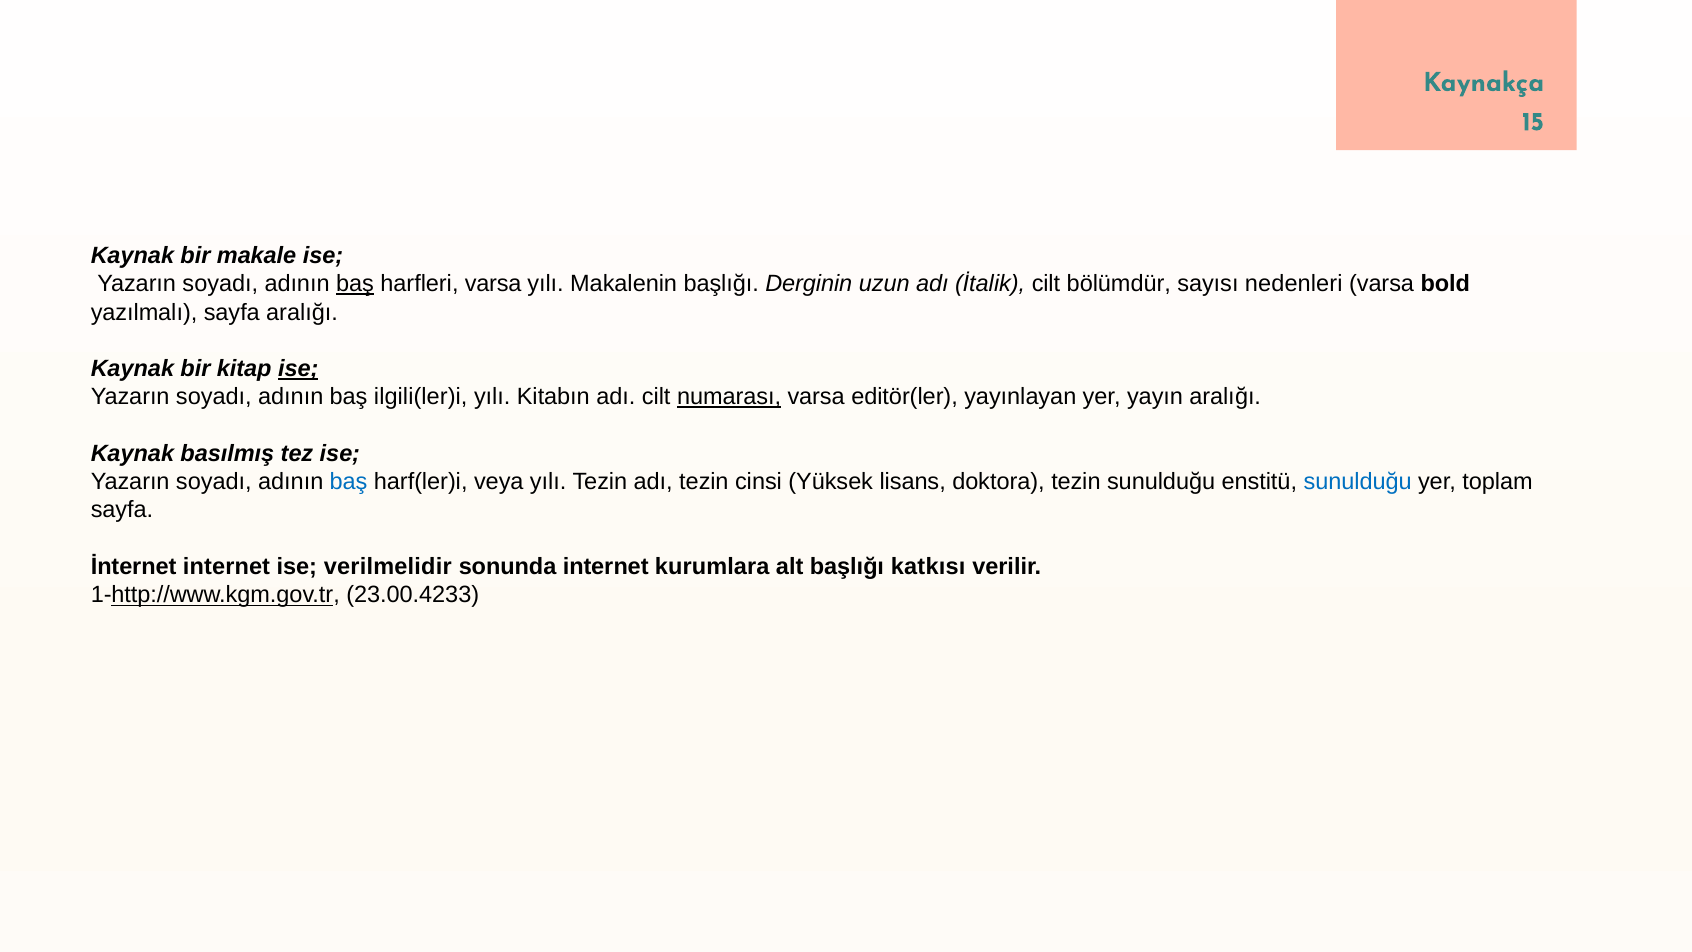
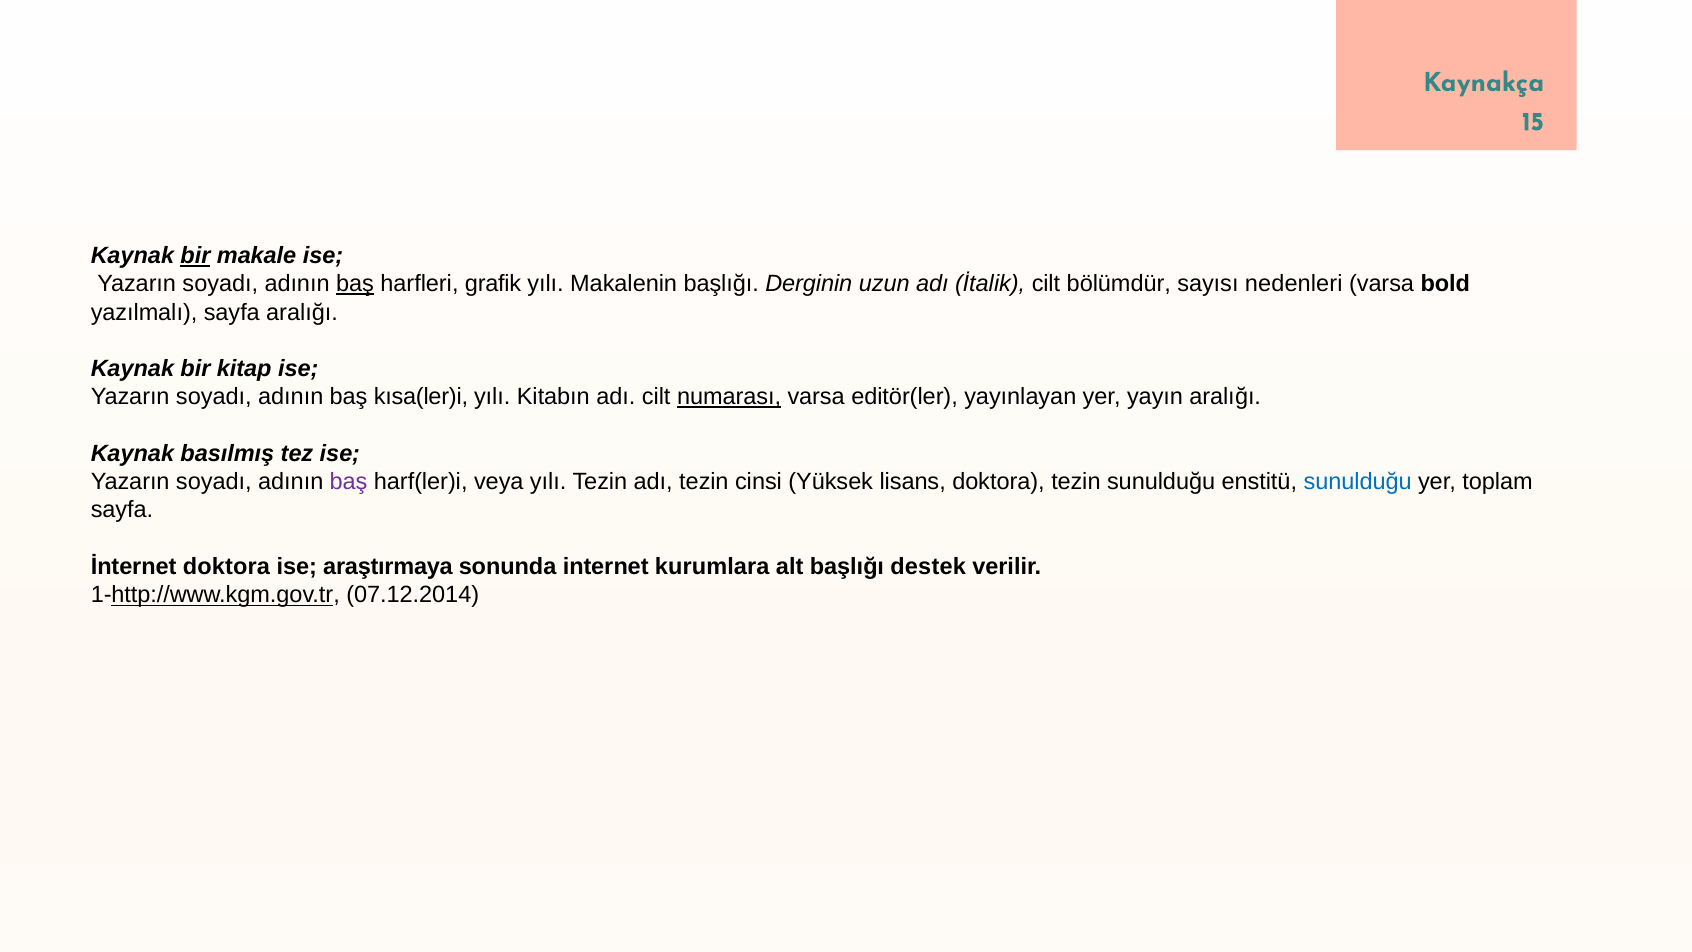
bir underline: none -> present (195, 256)
harfleri varsa: varsa -> grafik (493, 284)
ise underline: present -> none (298, 369)
ilgili(ler)i: ilgili(ler)i -> kısa(ler)i (421, 397)
baş colour: blue -> purple (349, 482)
İnternet internet: internet -> doktora (227, 566)
verilmelidir: verilmelidir -> araştırmaya (388, 566)
katkısı: katkısı -> destek (928, 566)
23.00.4233: 23.00.4233 -> 07.12.2014 (413, 595)
